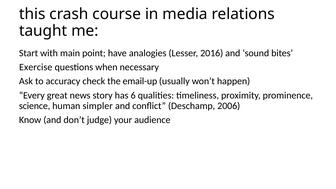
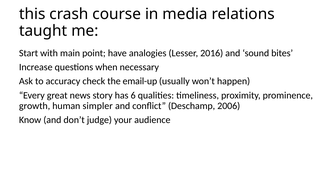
Exercise: Exercise -> Increase (36, 67)
science: science -> growth (35, 106)
